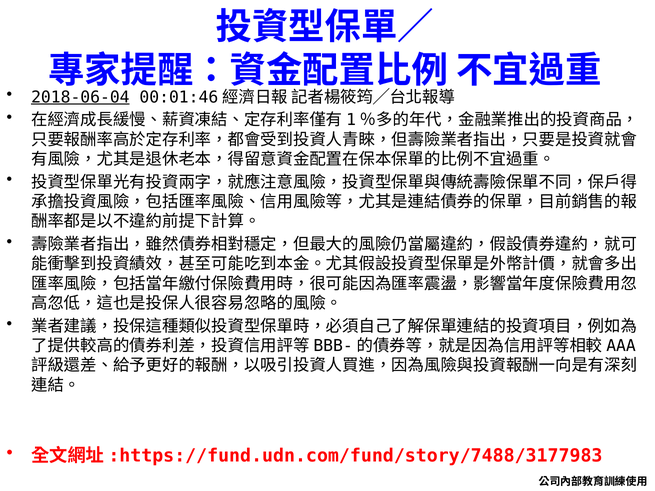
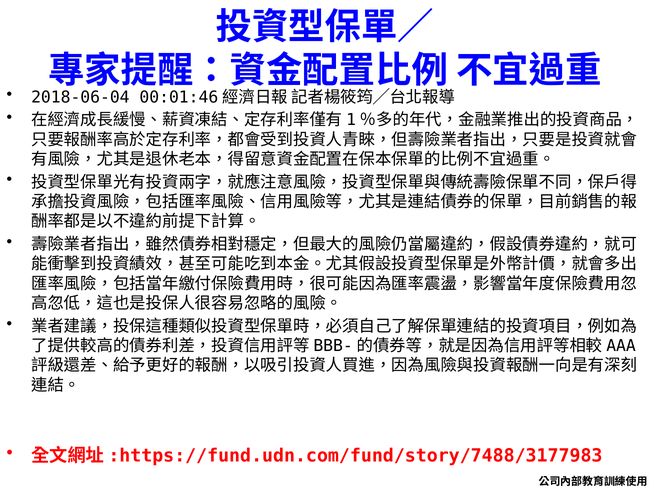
2018-06-04 underline: present -> none (80, 97)
